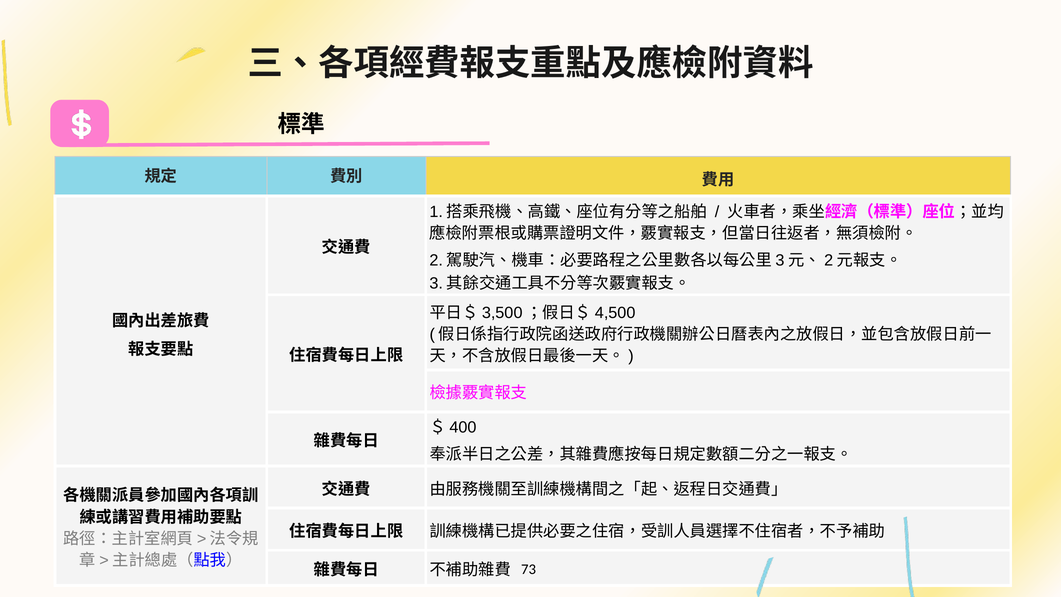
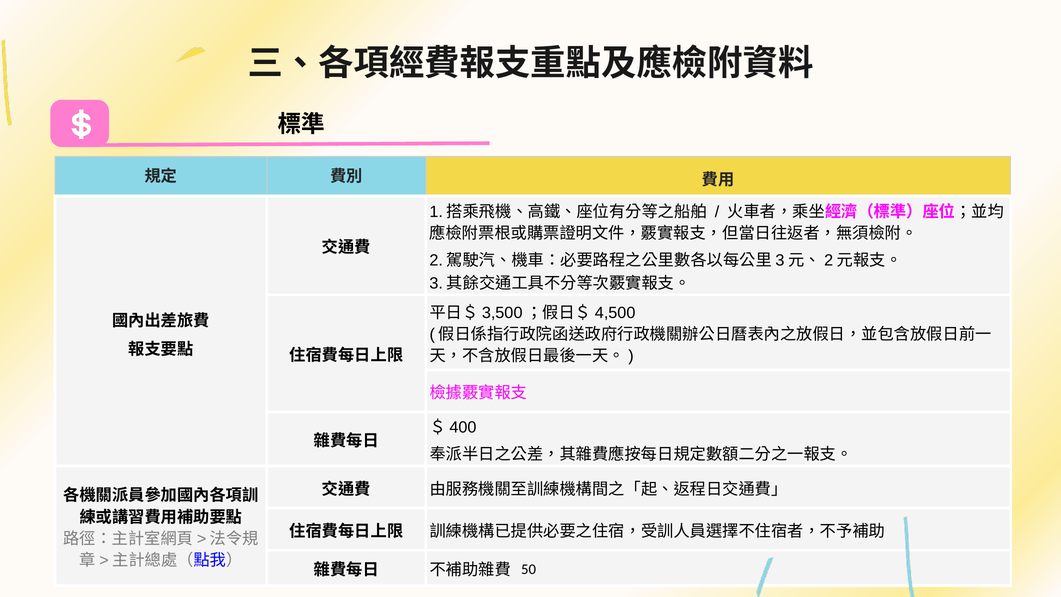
73: 73 -> 50 (529, 569)
